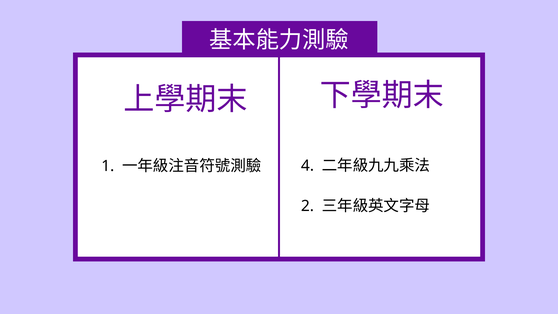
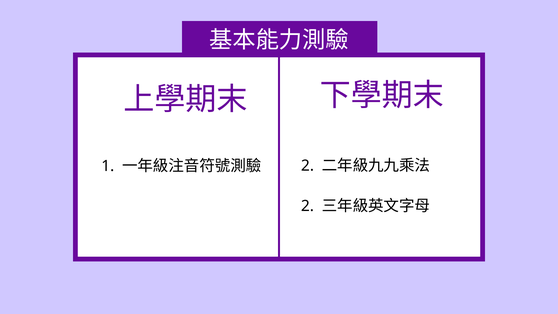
4: 4 -> 2 (307, 166)
